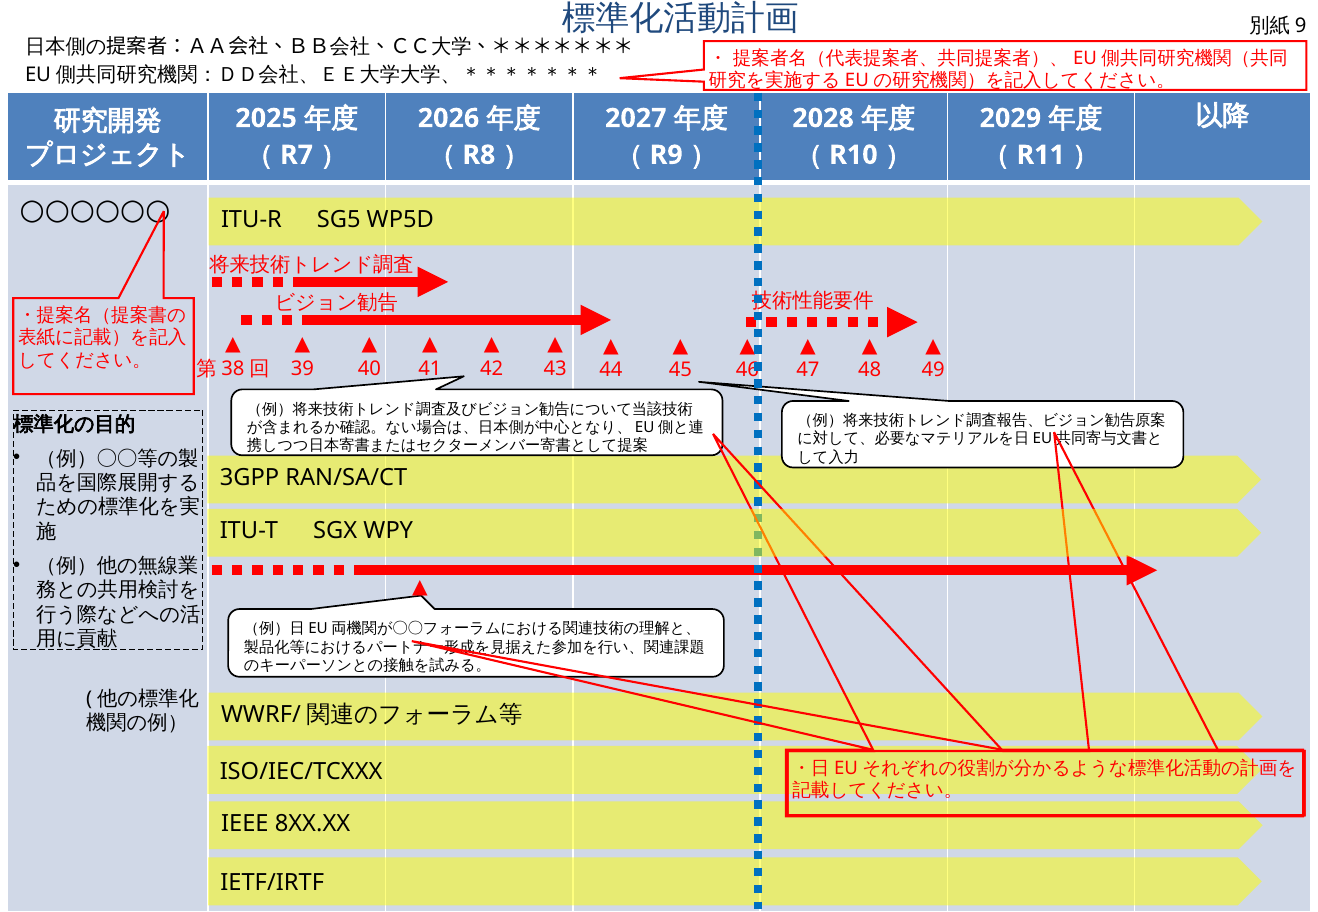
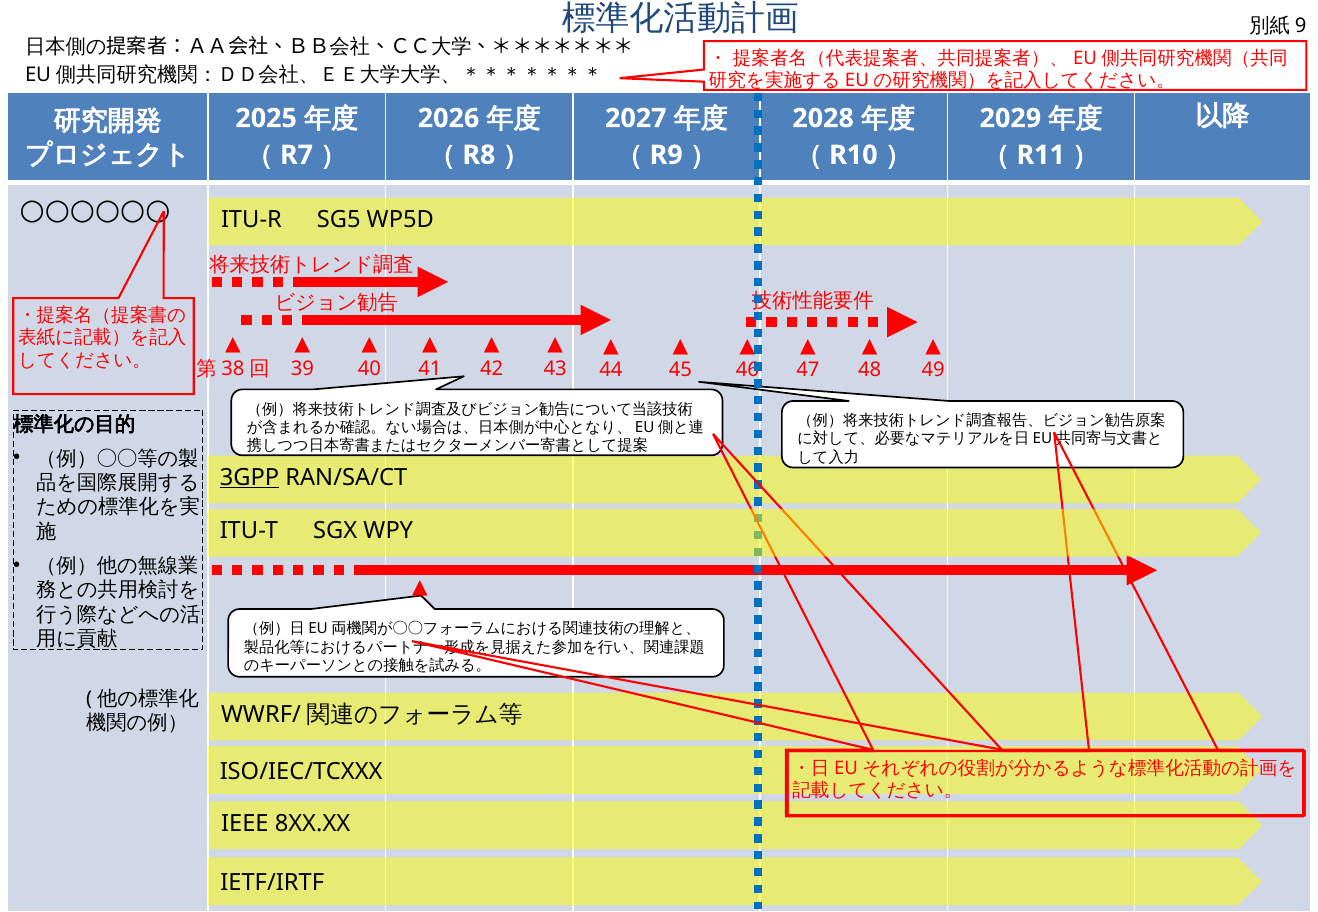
3GPP underline: none -> present (249, 478)
